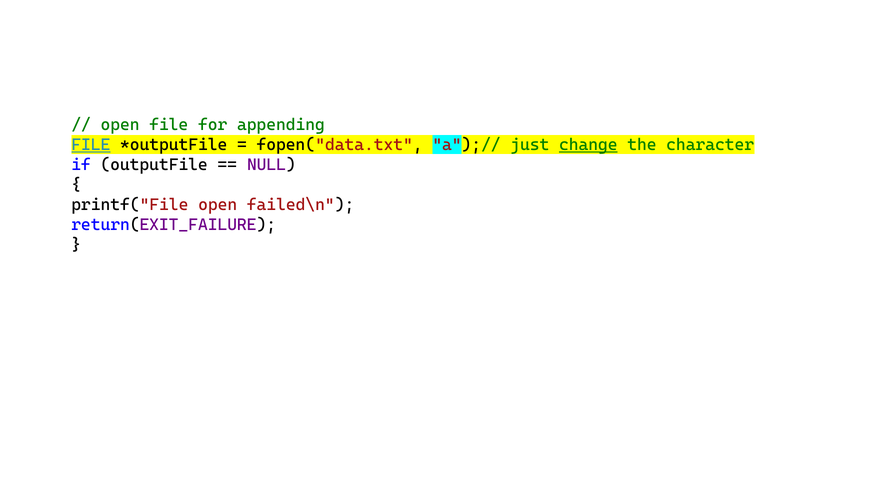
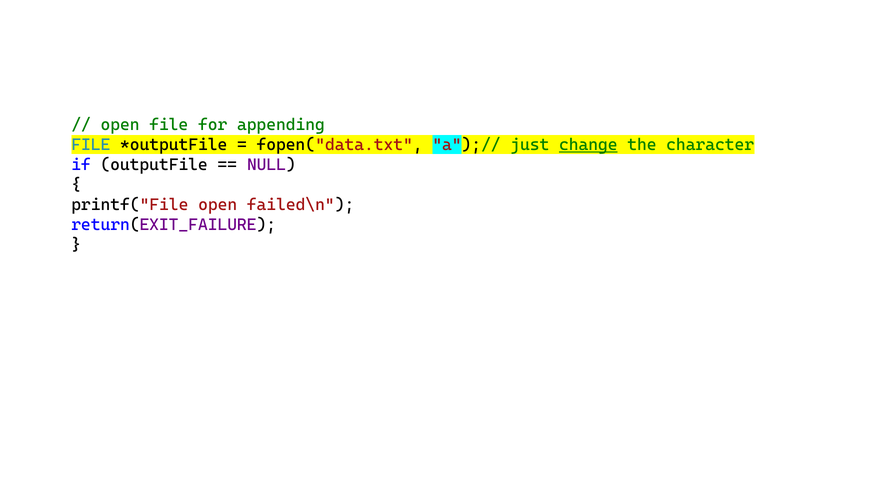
FILE underline: present -> none (91, 145)
